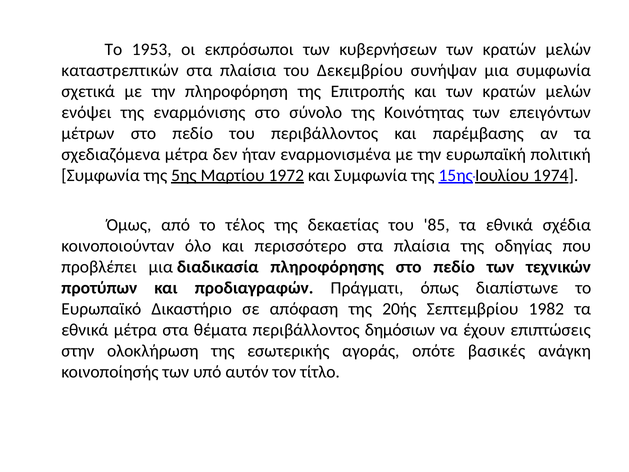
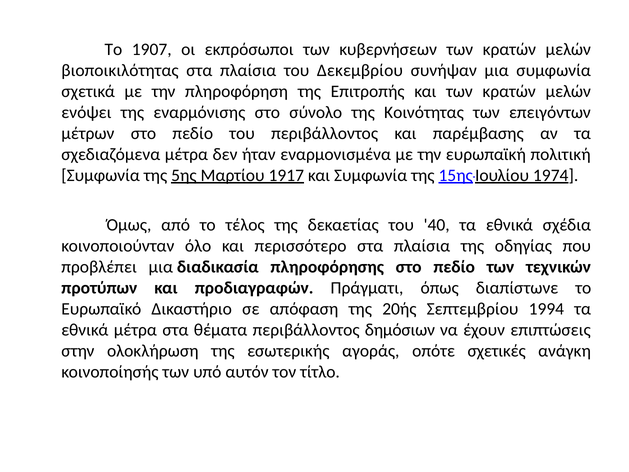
1953: 1953 -> 1907 (152, 49)
καταστρεπτικών: καταστρεπτικών -> βιοποικιλότητας (120, 70)
1972: 1972 -> 1917 (286, 175)
85: 85 -> 40 (437, 225)
1982: 1982 -> 1994 (546, 309)
βασικές: βασικές -> σχετικές (497, 351)
